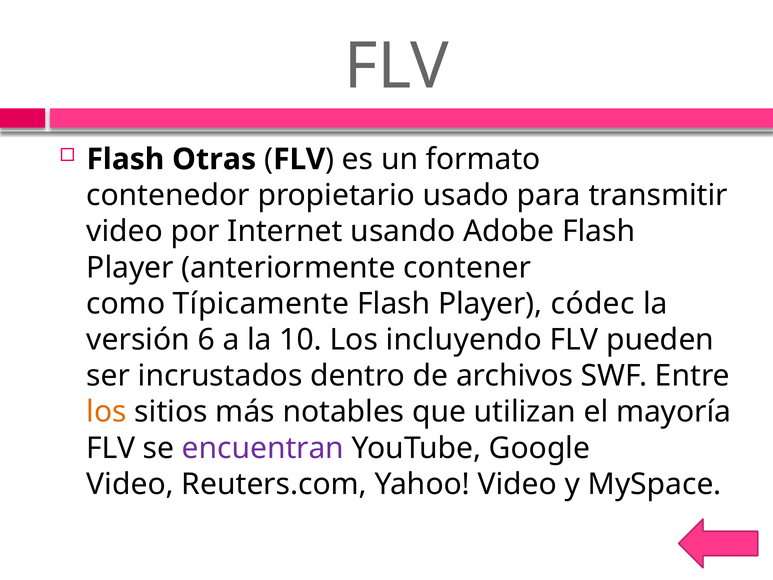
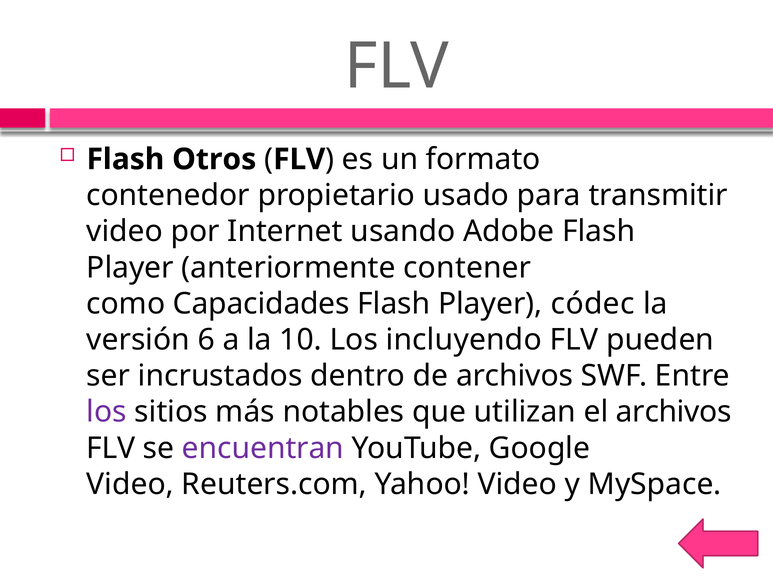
Otras: Otras -> Otros (214, 159)
Típicamente: Típicamente -> Capacidades (261, 304)
los colour: orange -> purple (107, 412)
el mayoría: mayoría -> archivos (674, 412)
